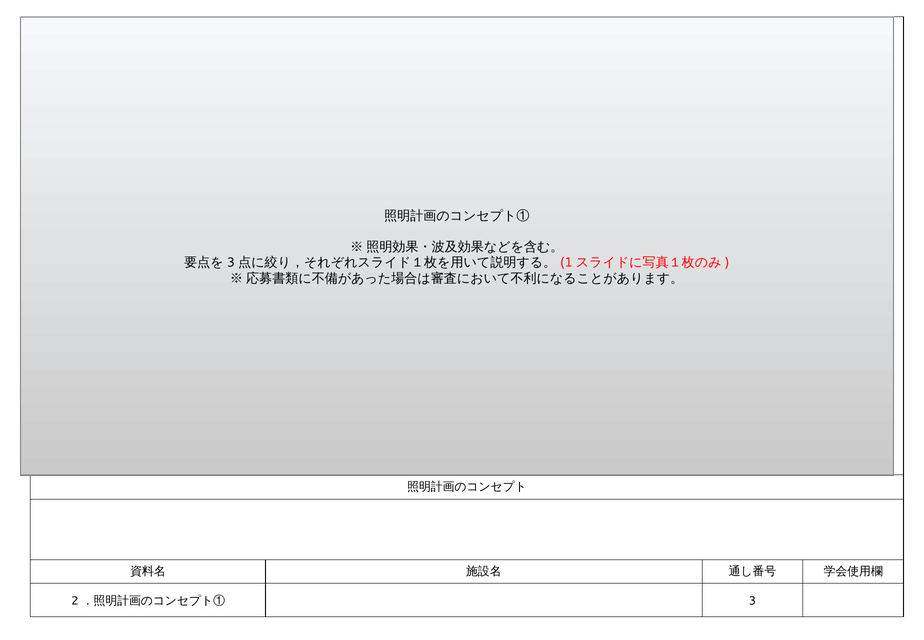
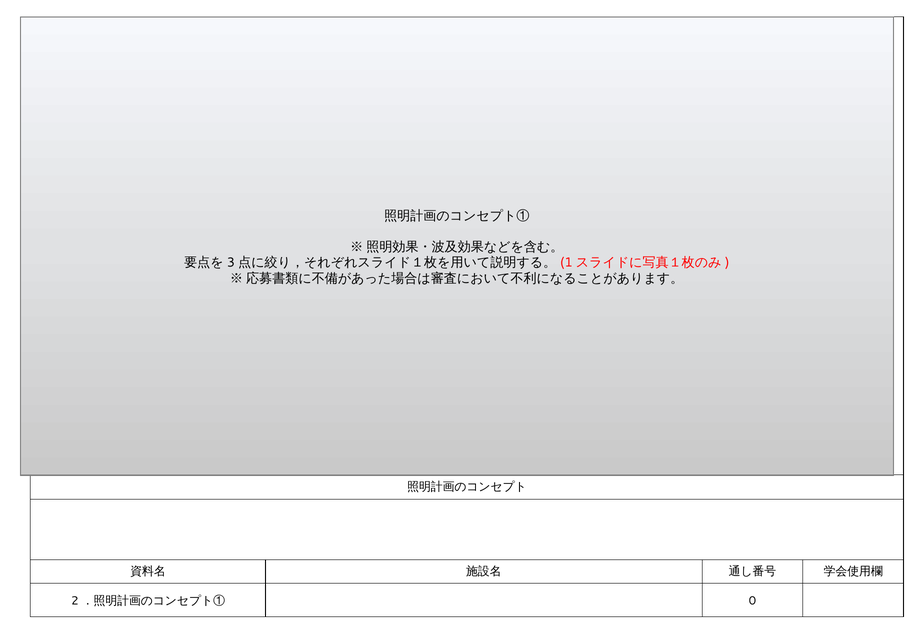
3: 3 -> 0 (752, 600)
